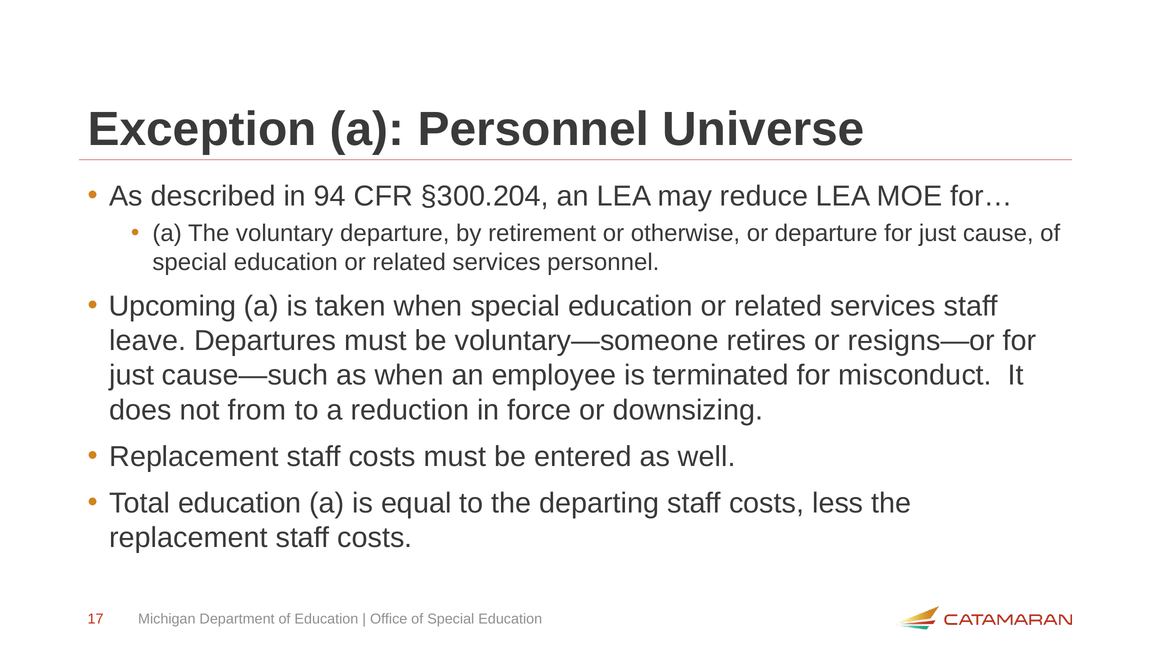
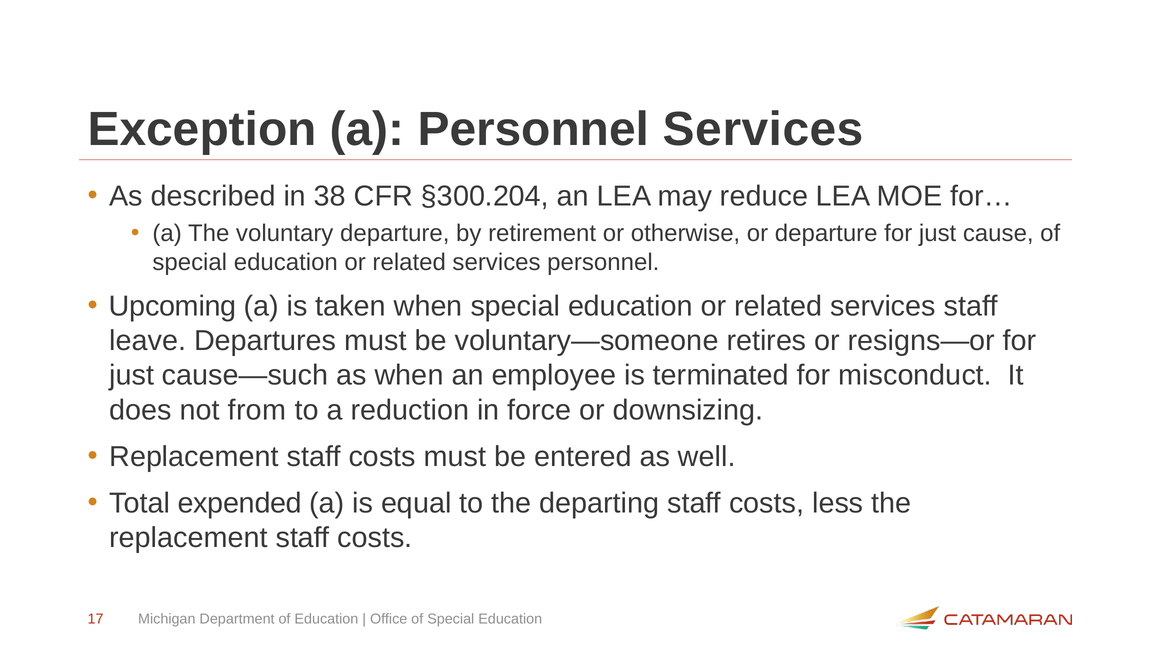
Personnel Universe: Universe -> Services (763, 129)
94: 94 -> 38 (330, 196)
Total education: education -> expended (240, 503)
